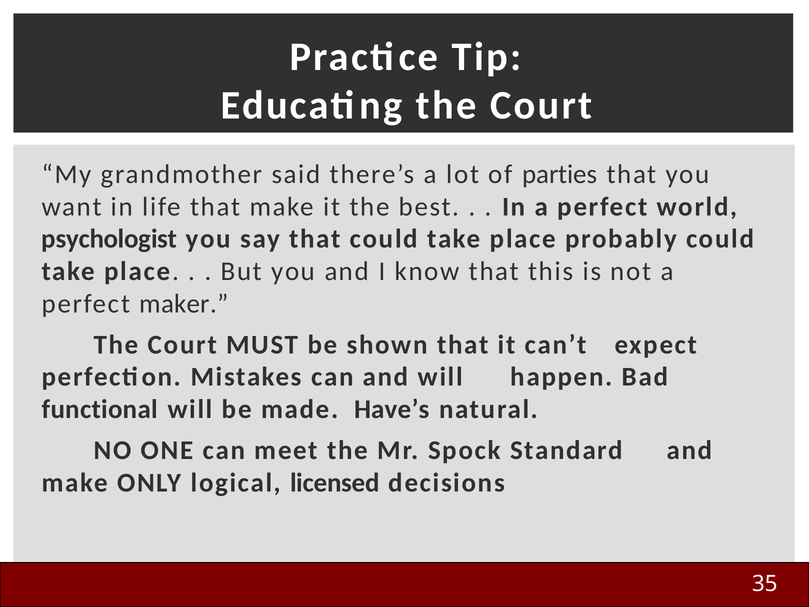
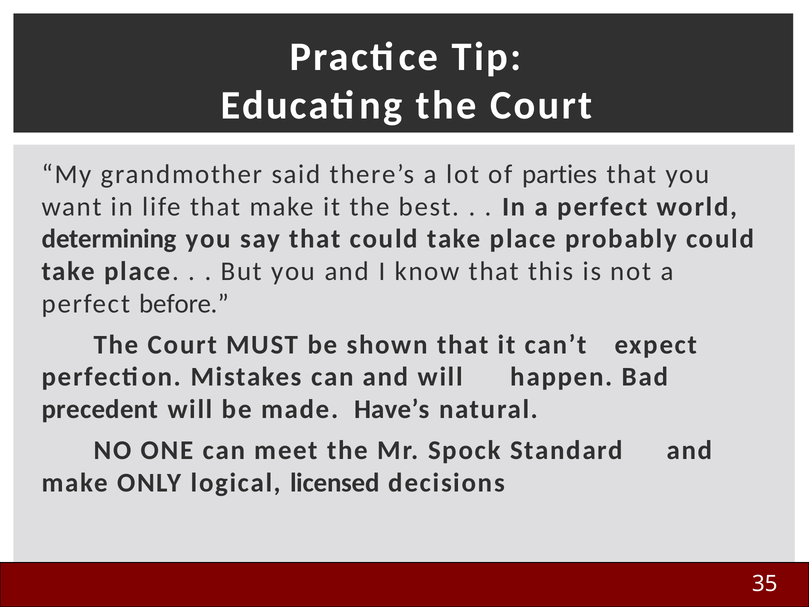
psychologist: psychologist -> determining (109, 239)
maker: maker -> before (184, 304)
functional: functional -> precedent (100, 409)
